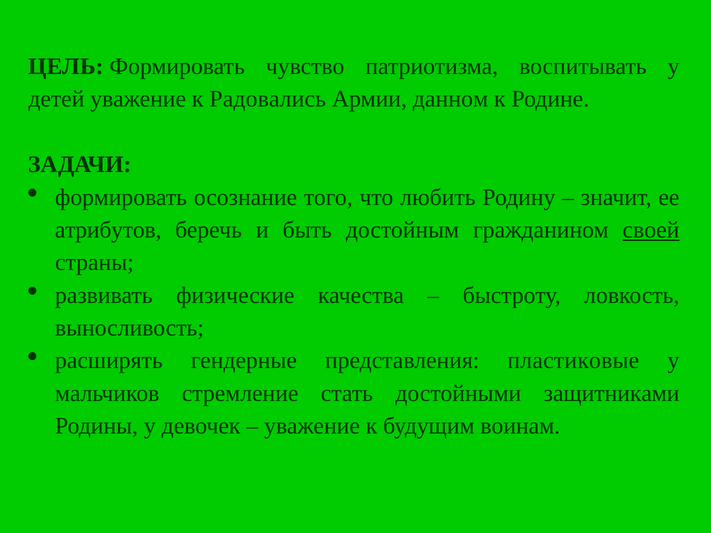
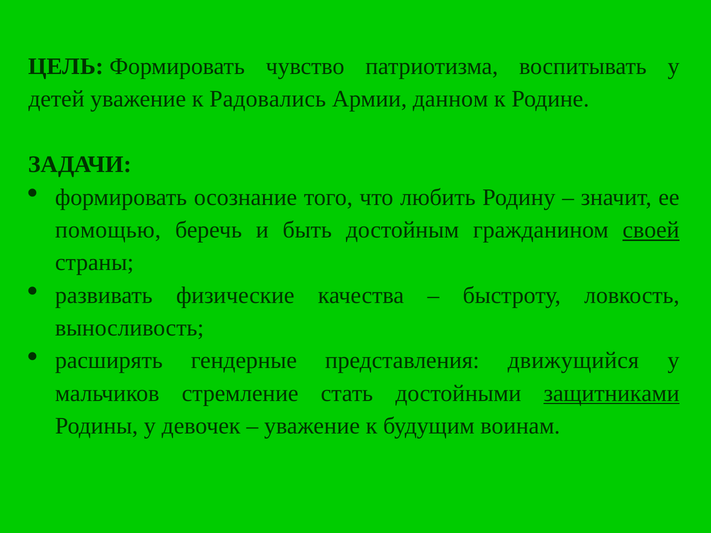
атрибутов: атрибутов -> помощью (108, 230)
пластиковые: пластиковые -> движущийся (573, 361)
защитниками underline: none -> present (612, 393)
